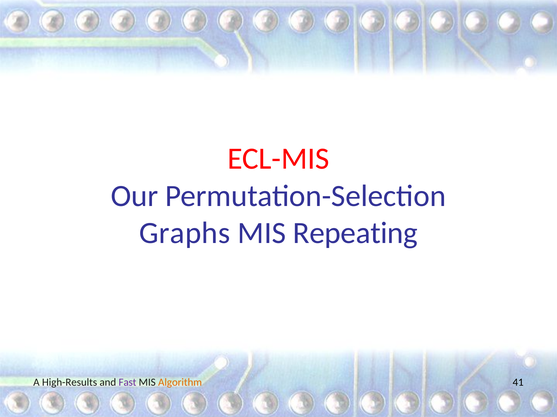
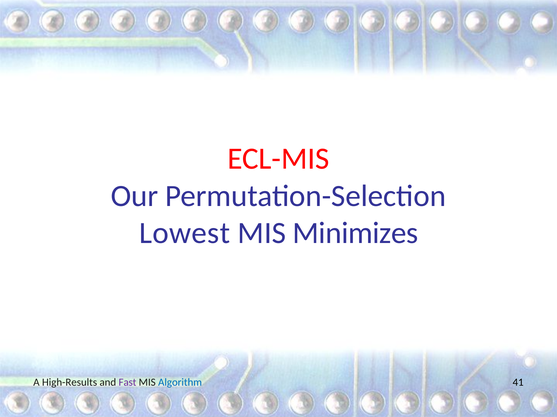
Graphs: Graphs -> Lowest (185, 233)
Repeating: Repeating -> Minimizes (355, 233)
Algorithm colour: orange -> blue (180, 383)
